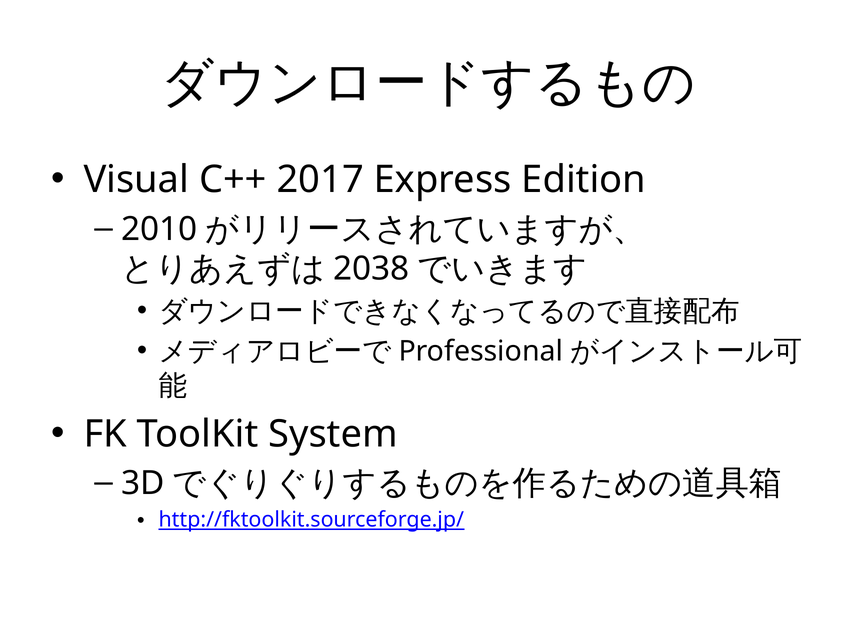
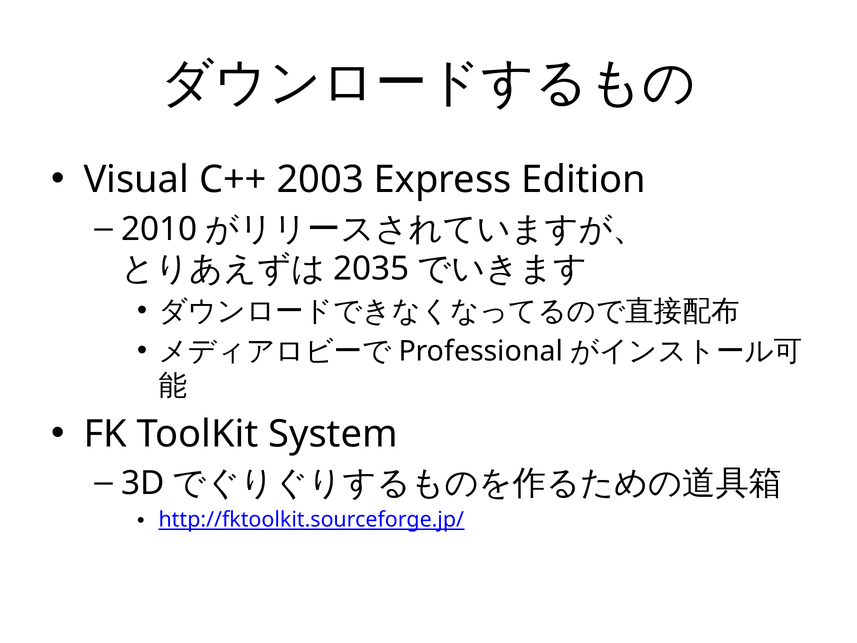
2017: 2017 -> 2003 (320, 180)
2038: 2038 -> 2035 (371, 269)
